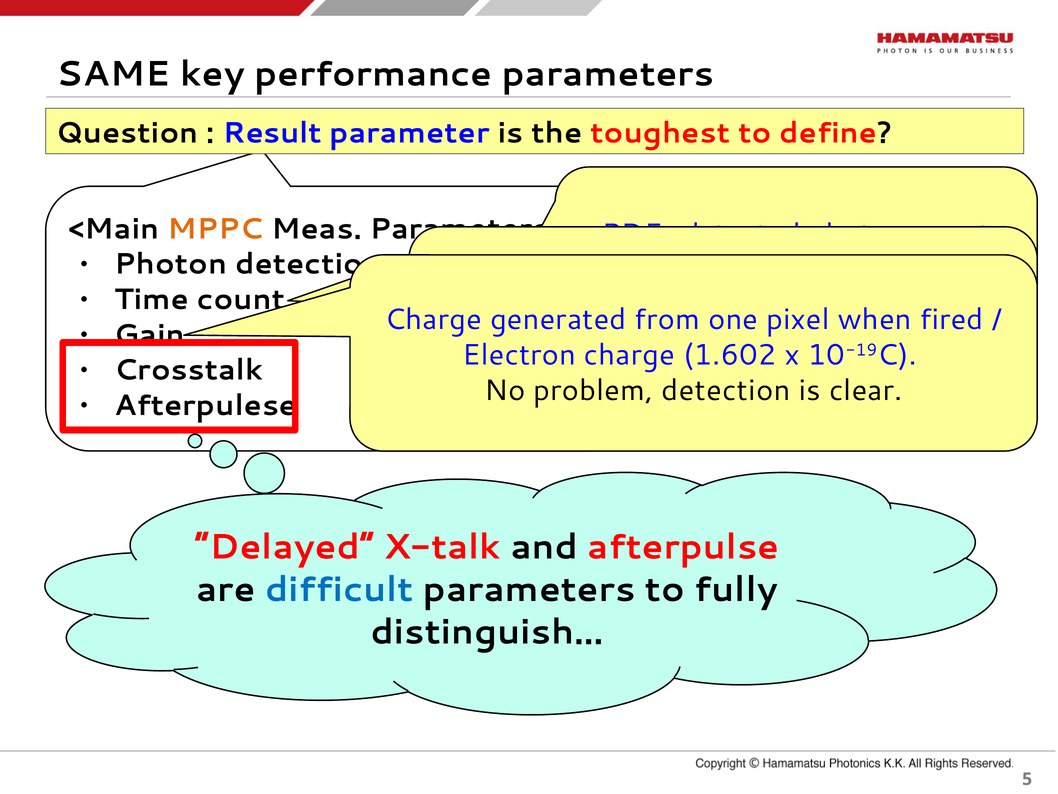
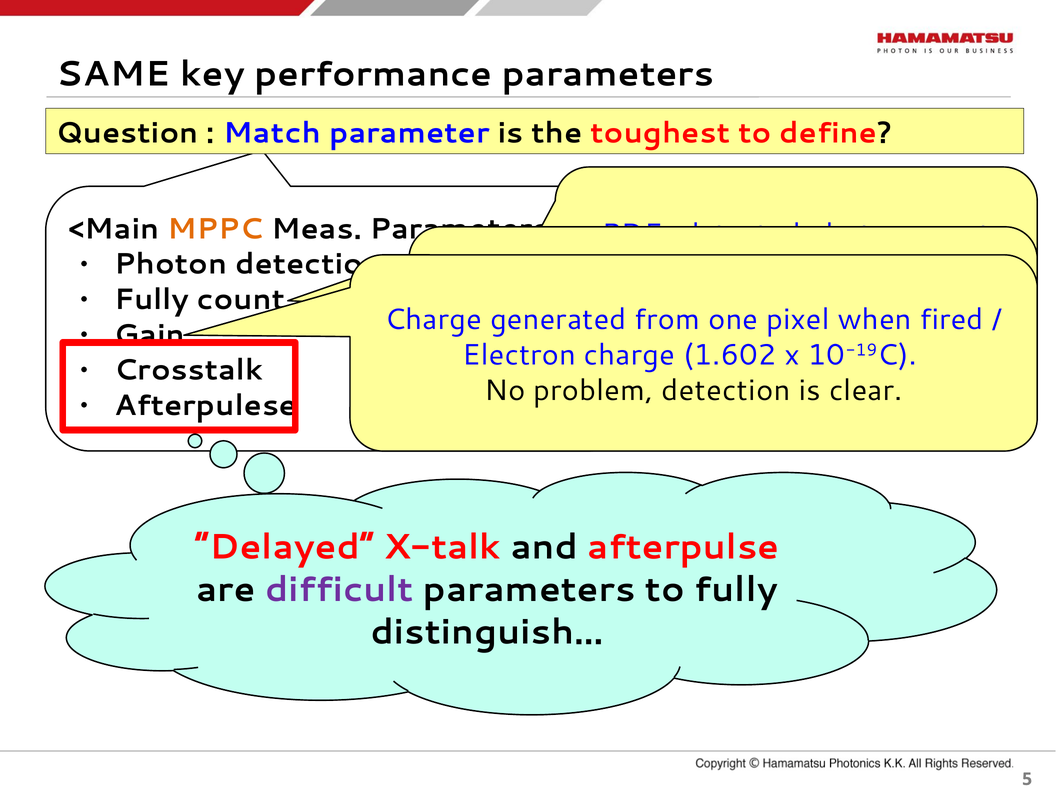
Result: Result -> Match (272, 133)
Time: Time -> Fully (152, 299)
difficult colour: blue -> purple (339, 589)
